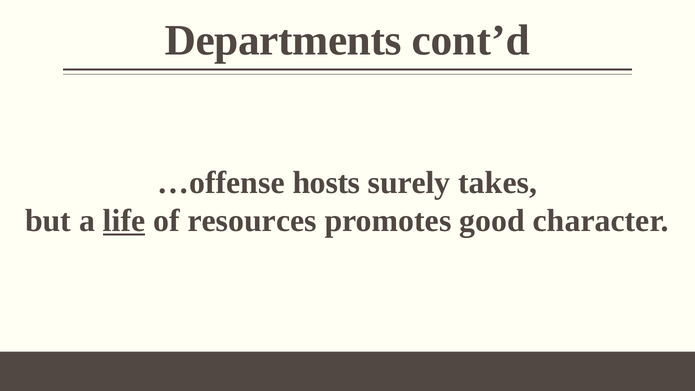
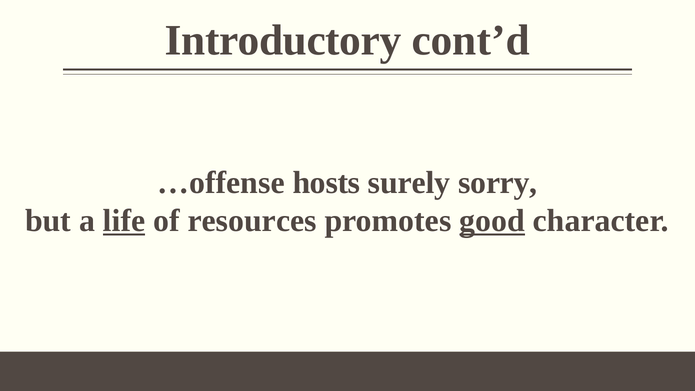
Departments: Departments -> Introductory (283, 41)
takes: takes -> sorry (498, 183)
good underline: none -> present (492, 221)
